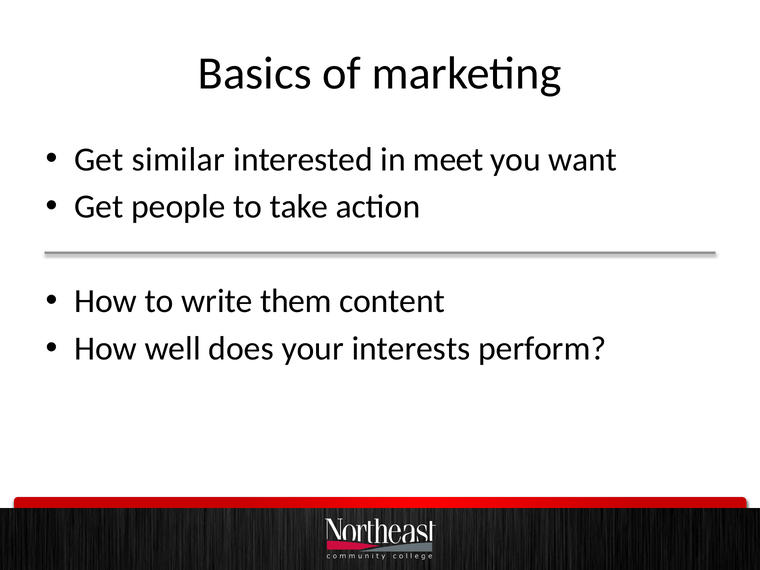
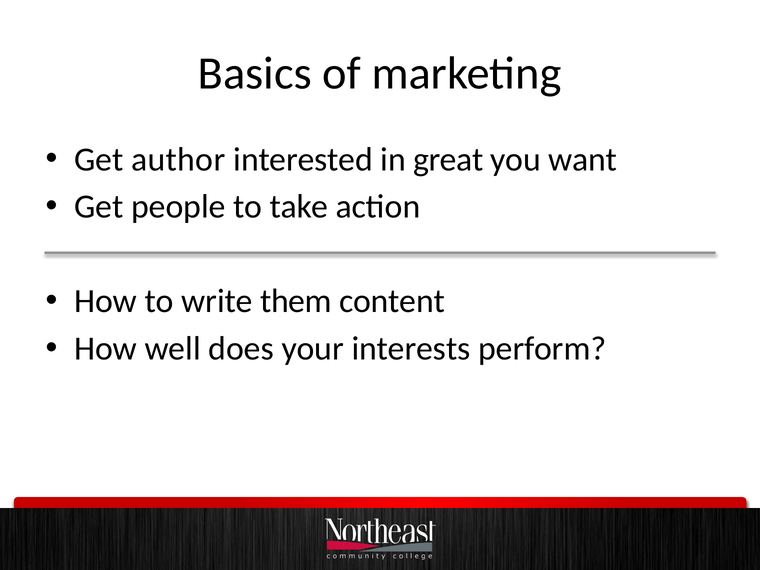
similar: similar -> author (178, 159)
meet: meet -> great (448, 159)
